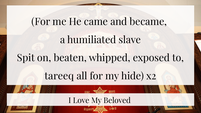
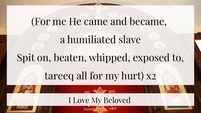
hide: hide -> hurt (133, 76)
